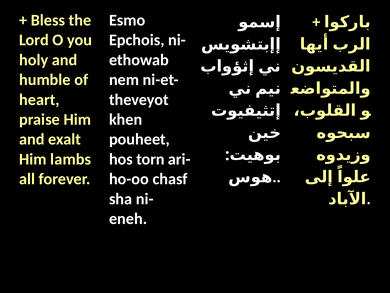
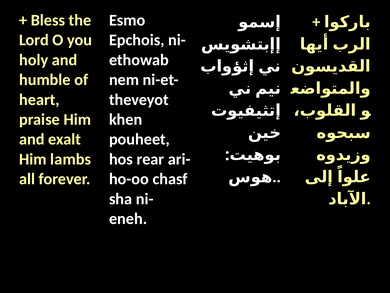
torn: torn -> rear (150, 159)
